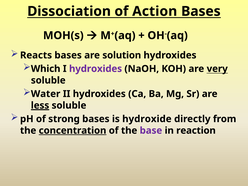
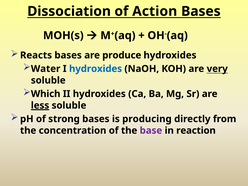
solution: solution -> produce (122, 55)
Which: Which -> Water (46, 69)
hydroxides colour: purple -> blue (96, 69)
Water: Water -> Which (46, 94)
hydroxide: hydroxide -> producing (147, 119)
concentration underline: present -> none (73, 131)
